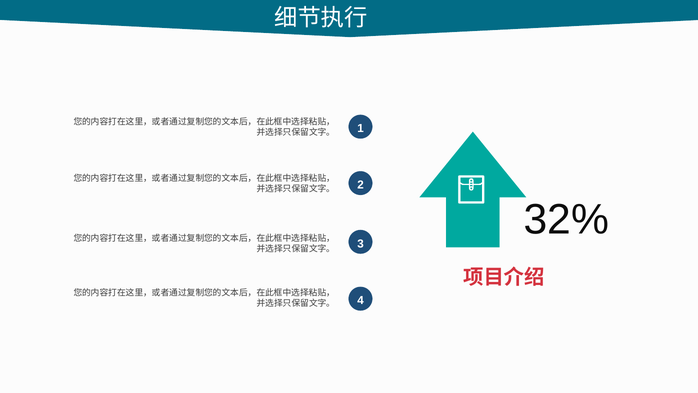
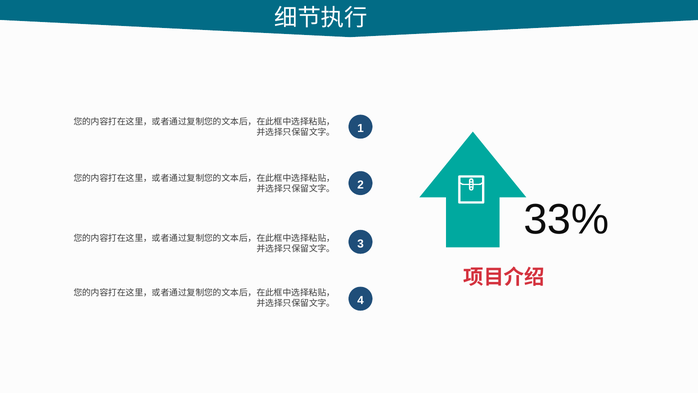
32%: 32% -> 33% (566, 220)
